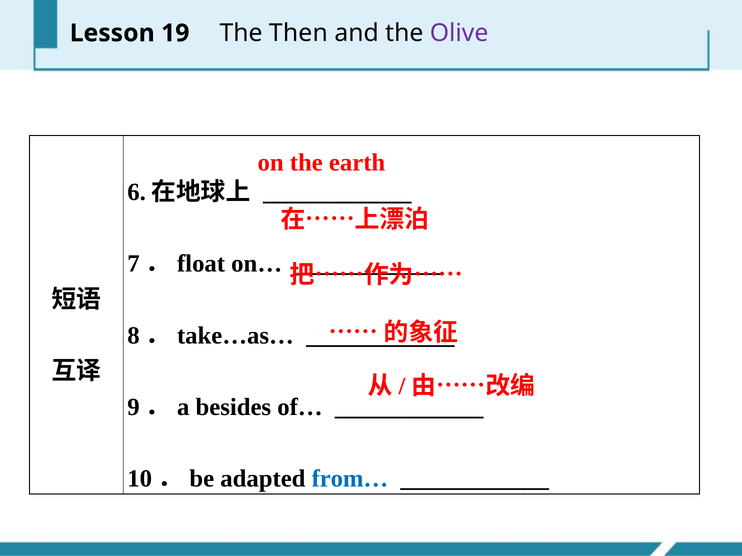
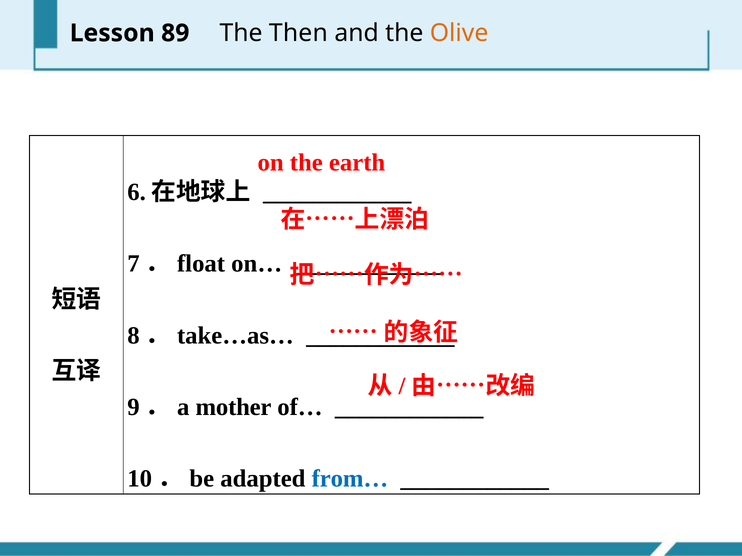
19: 19 -> 89 (175, 33)
Olive colour: purple -> orange (459, 33)
besides: besides -> mother (233, 407)
